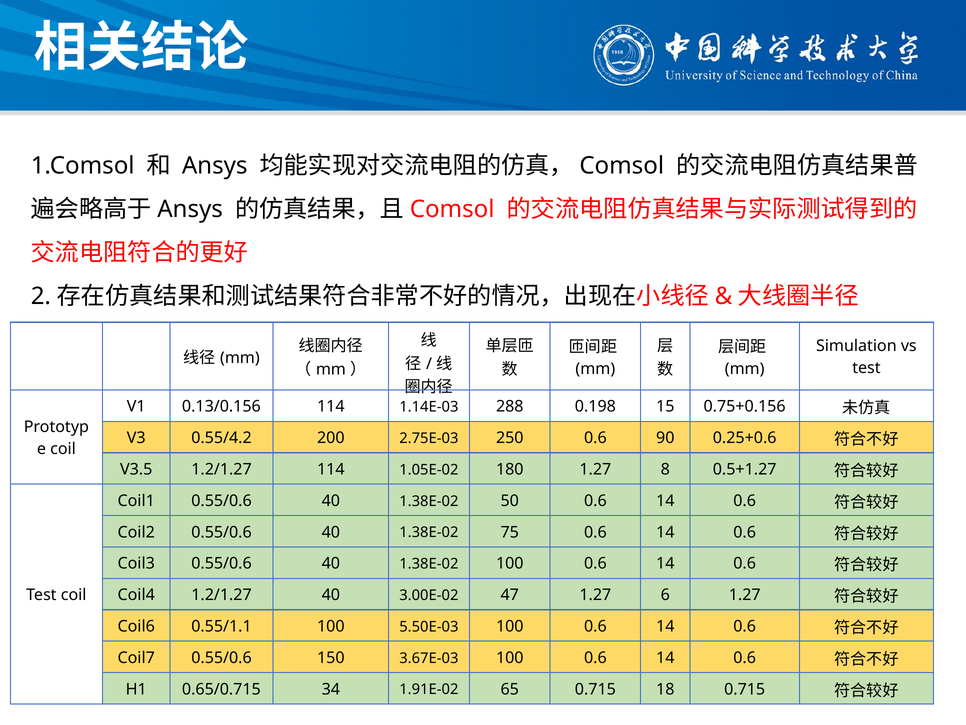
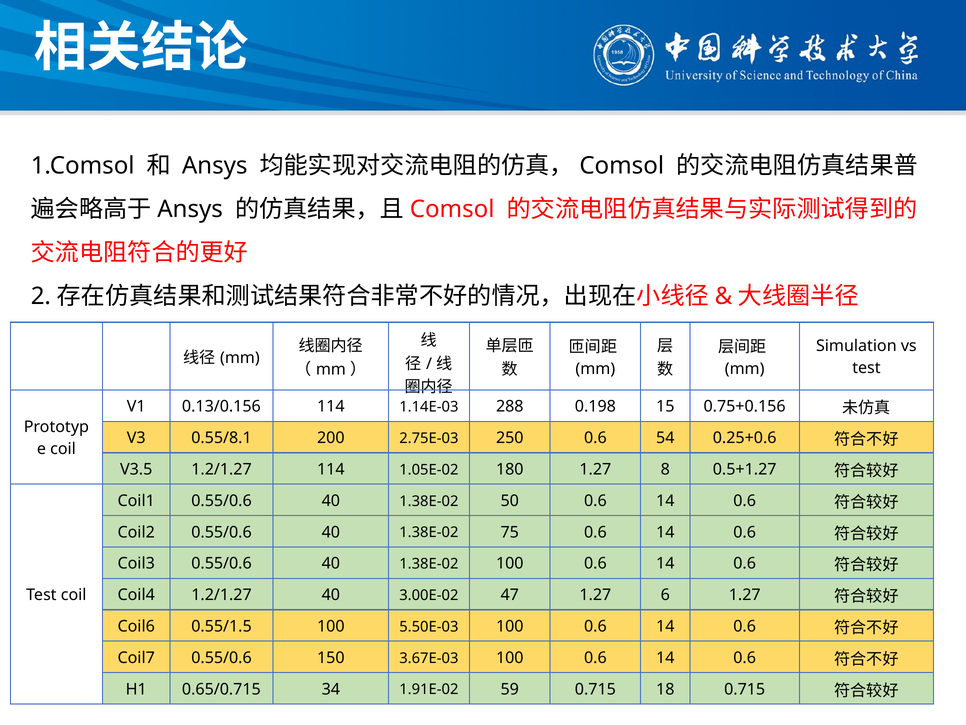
0.55/4.2: 0.55/4.2 -> 0.55/8.1 (221, 438)
90: 90 -> 54 (665, 438)
0.55/1.1: 0.55/1.1 -> 0.55/1.5 (221, 626)
65: 65 -> 59 (510, 689)
